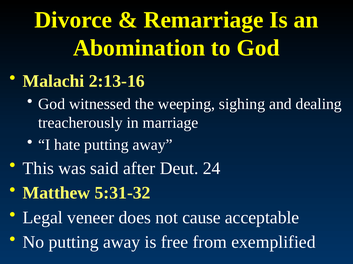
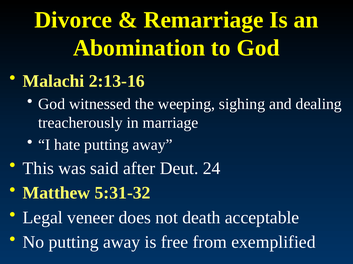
cause: cause -> death (201, 218)
